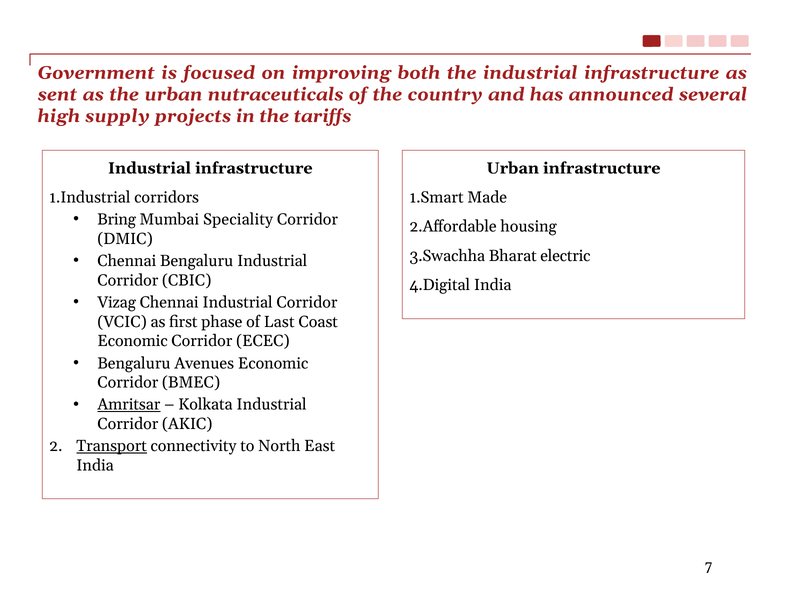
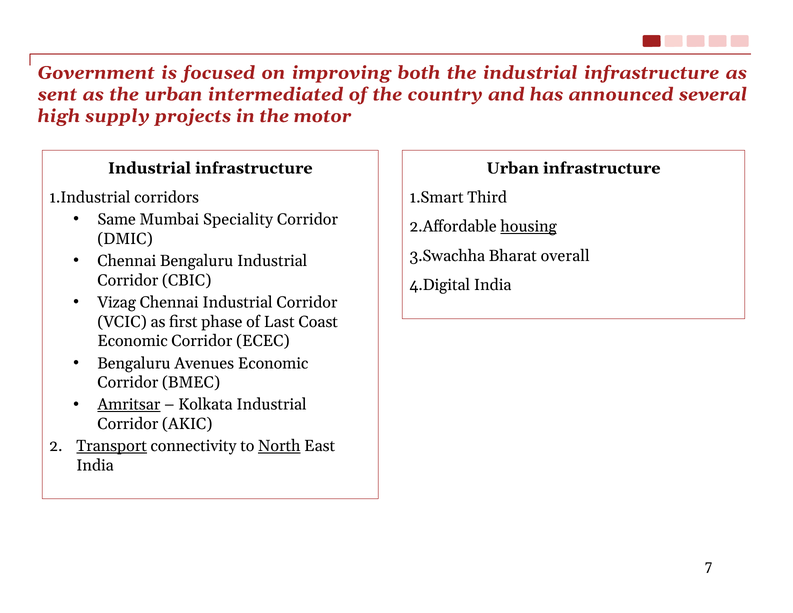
nutraceuticals: nutraceuticals -> intermediated (275, 94)
tariffs: tariffs -> motor (322, 116)
Made: Made -> Third (487, 197)
Bring: Bring -> Same (117, 220)
housing underline: none -> present (529, 227)
electric: electric -> overall (565, 256)
North underline: none -> present (279, 446)
